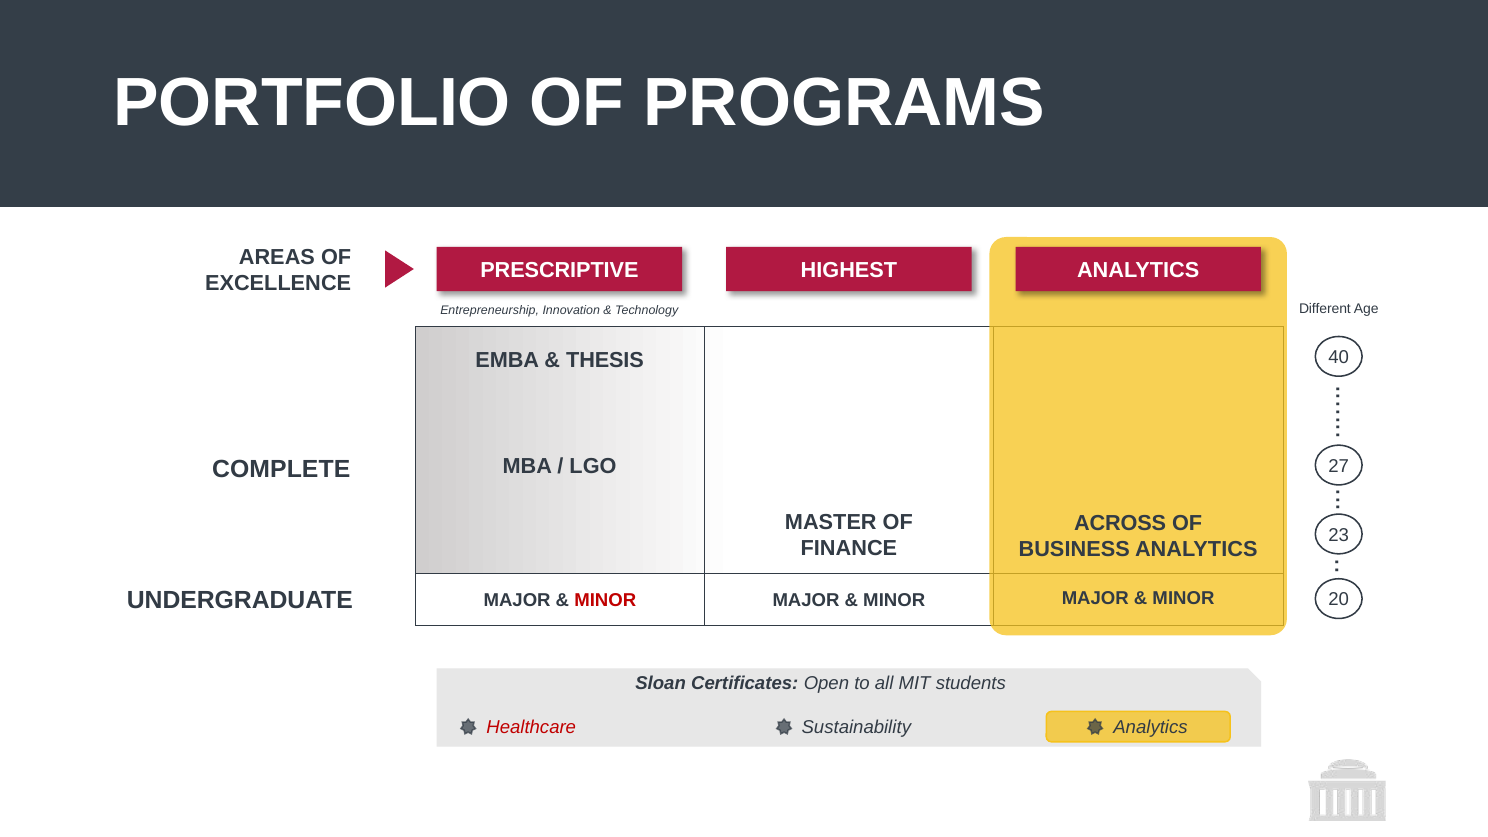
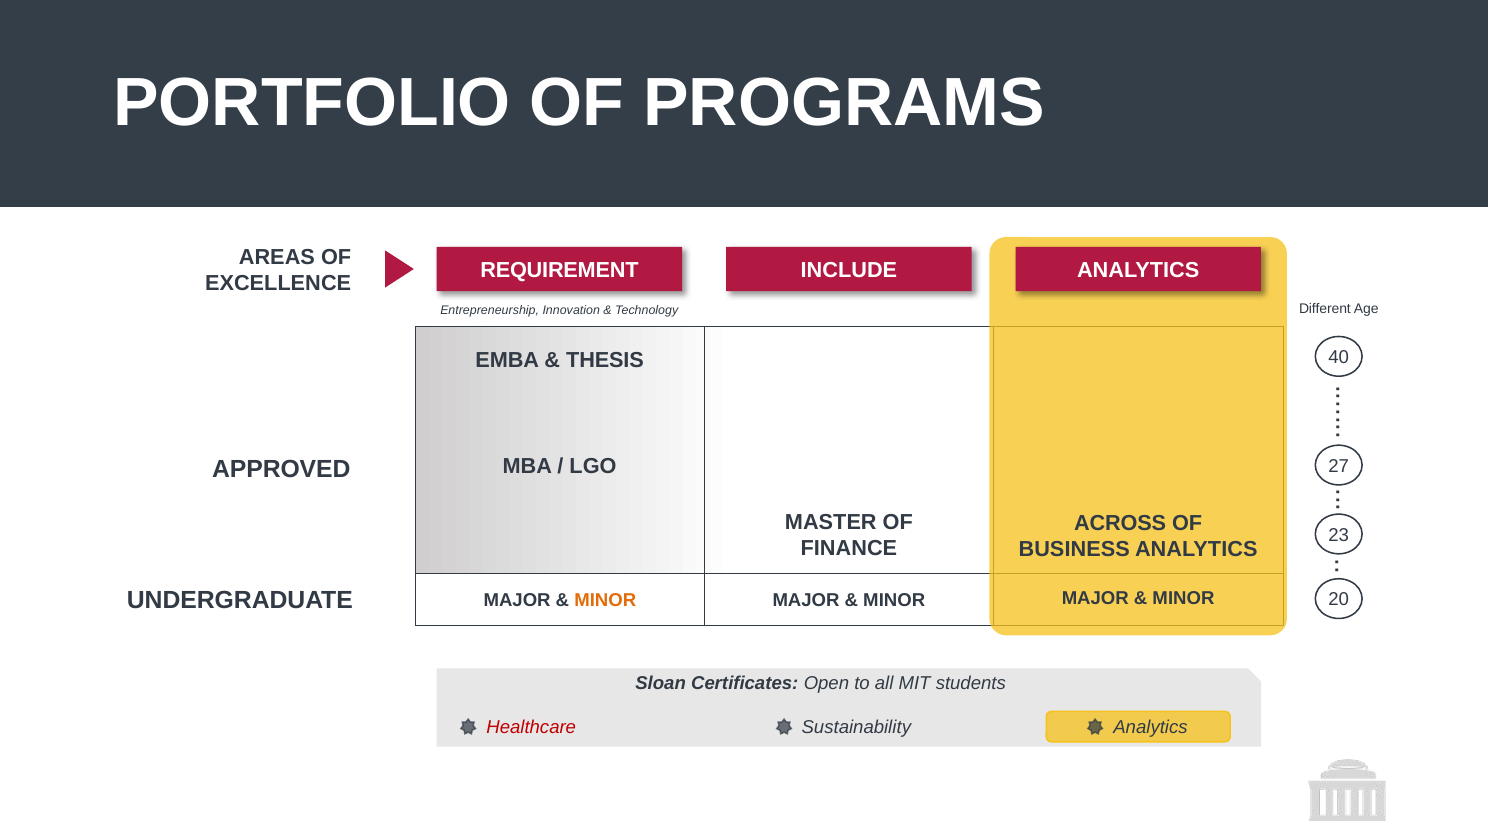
PRESCRIPTIVE: PRESCRIPTIVE -> REQUIREMENT (559, 271)
HIGHEST: HIGHEST -> INCLUDE (849, 271)
COMPLETE: COMPLETE -> APPROVED (281, 470)
MINOR colour: red -> orange (605, 600)
